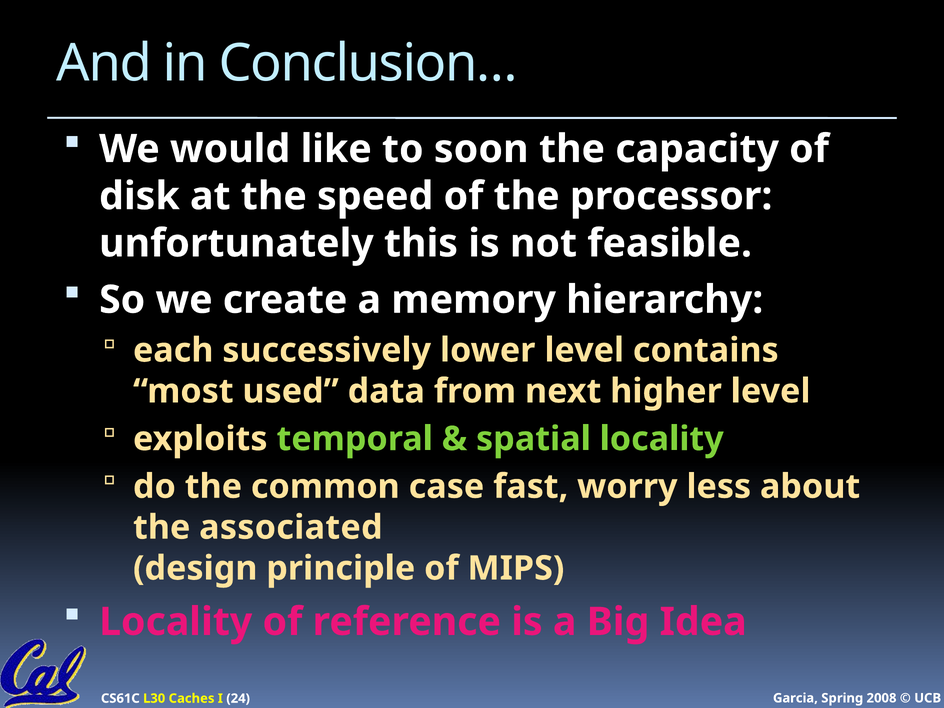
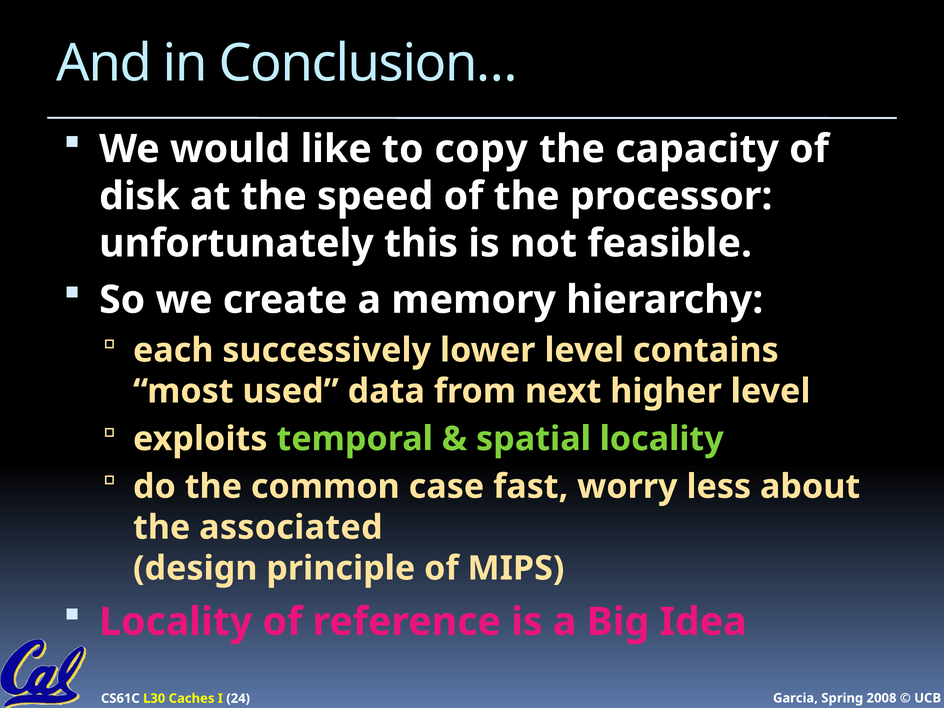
soon: soon -> copy (481, 149)
